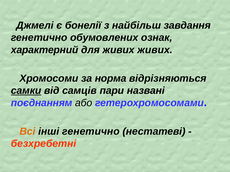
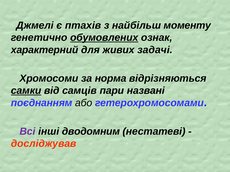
бонелії: бонелії -> птахів (83, 25)
завдання: завдання -> моменту (187, 25)
обумовлених underline: none -> present (104, 38)
живих живих: живих -> задачі (155, 50)
Всі colour: orange -> purple (27, 132)
інші генетично: генетично -> дводомним (91, 132)
безхребетні: безхребетні -> досліджував (44, 144)
